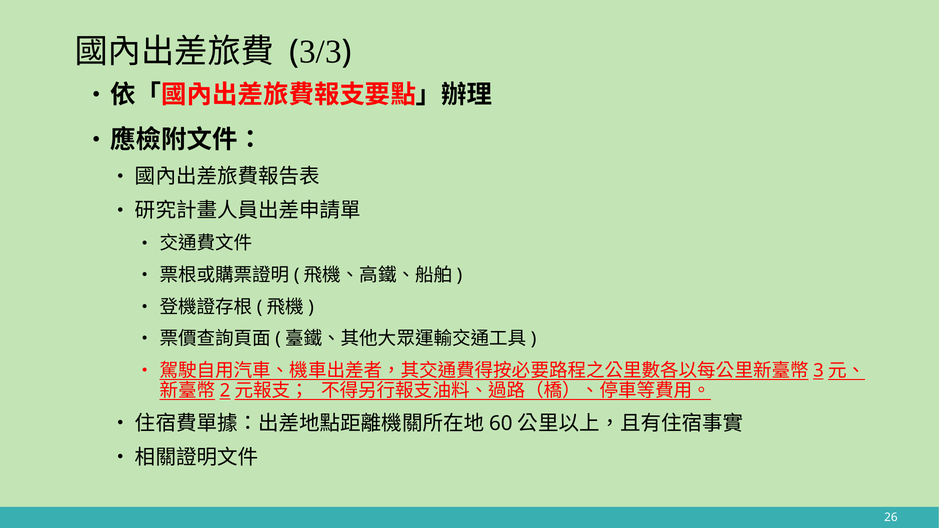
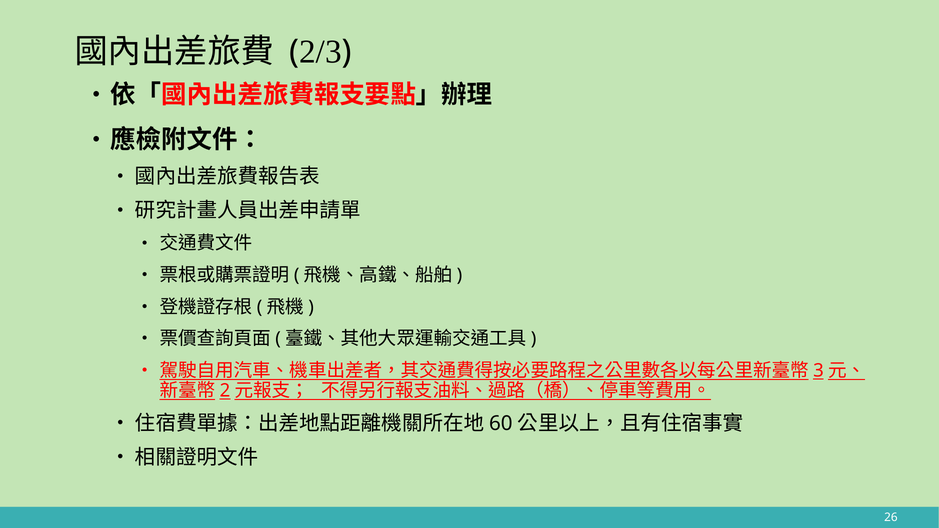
3/3: 3/3 -> 2/3 (320, 52)
